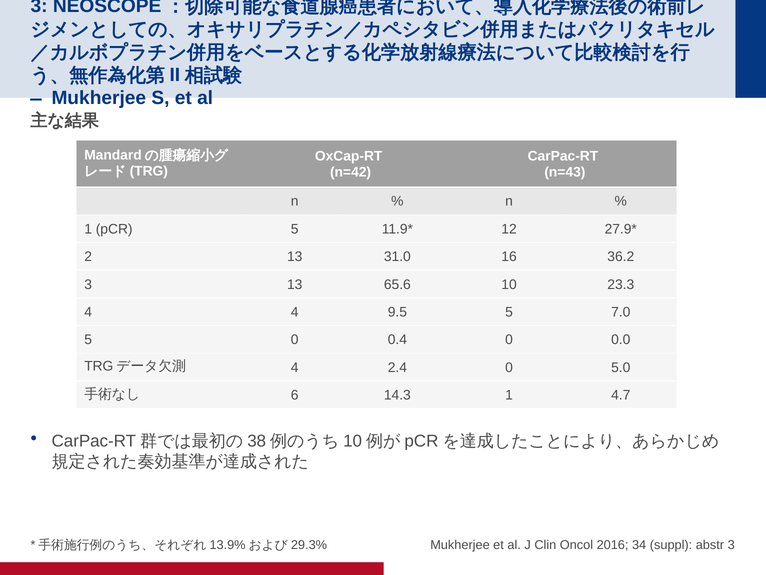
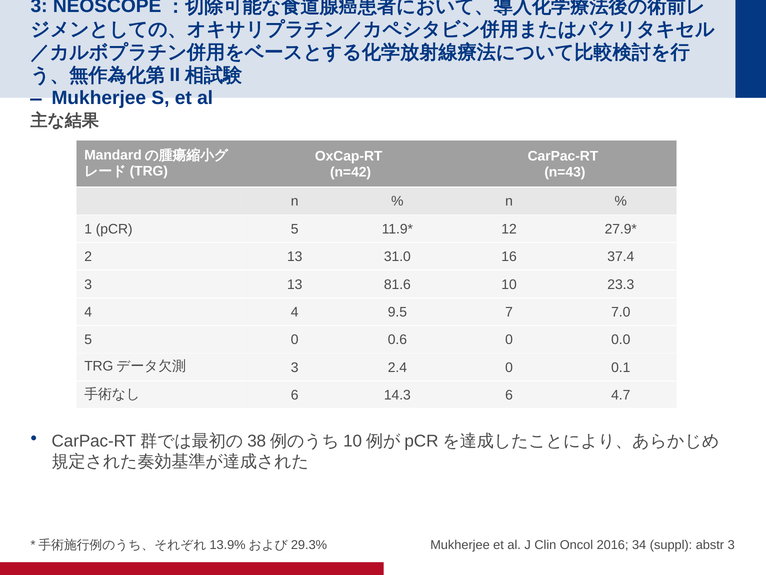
36.2: 36.2 -> 37.4 (621, 257)
65.6: 65.6 -> 81.6 (397, 284)
9.5 5: 5 -> 7 (509, 312)
0.4: 0.4 -> 0.6 (397, 340)
4: 4 -> 3 (295, 367)
5.0: 5.0 -> 0.1 (621, 367)
14.3 1: 1 -> 6 (509, 395)
